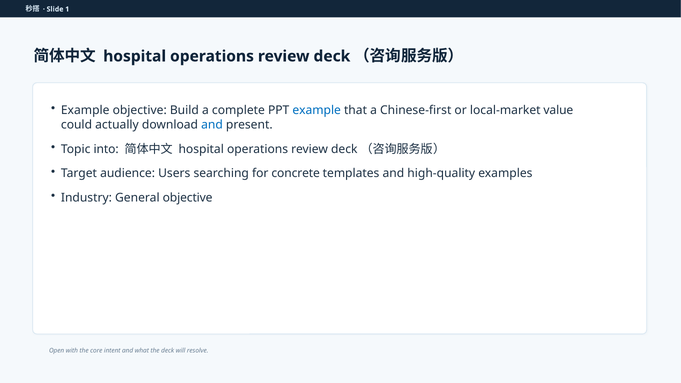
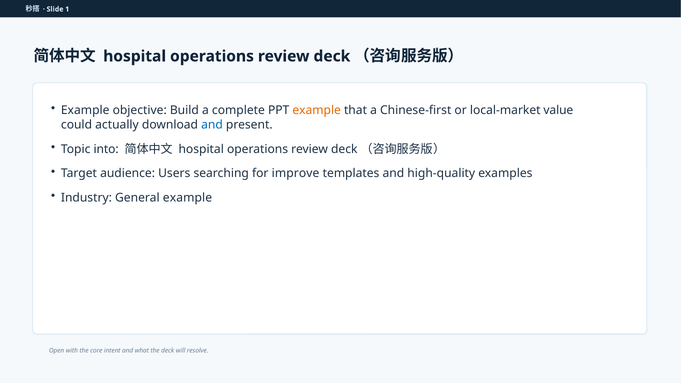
example colour: blue -> orange (317, 110)
concrete: concrete -> improve (296, 174)
General objective: objective -> example (187, 198)
